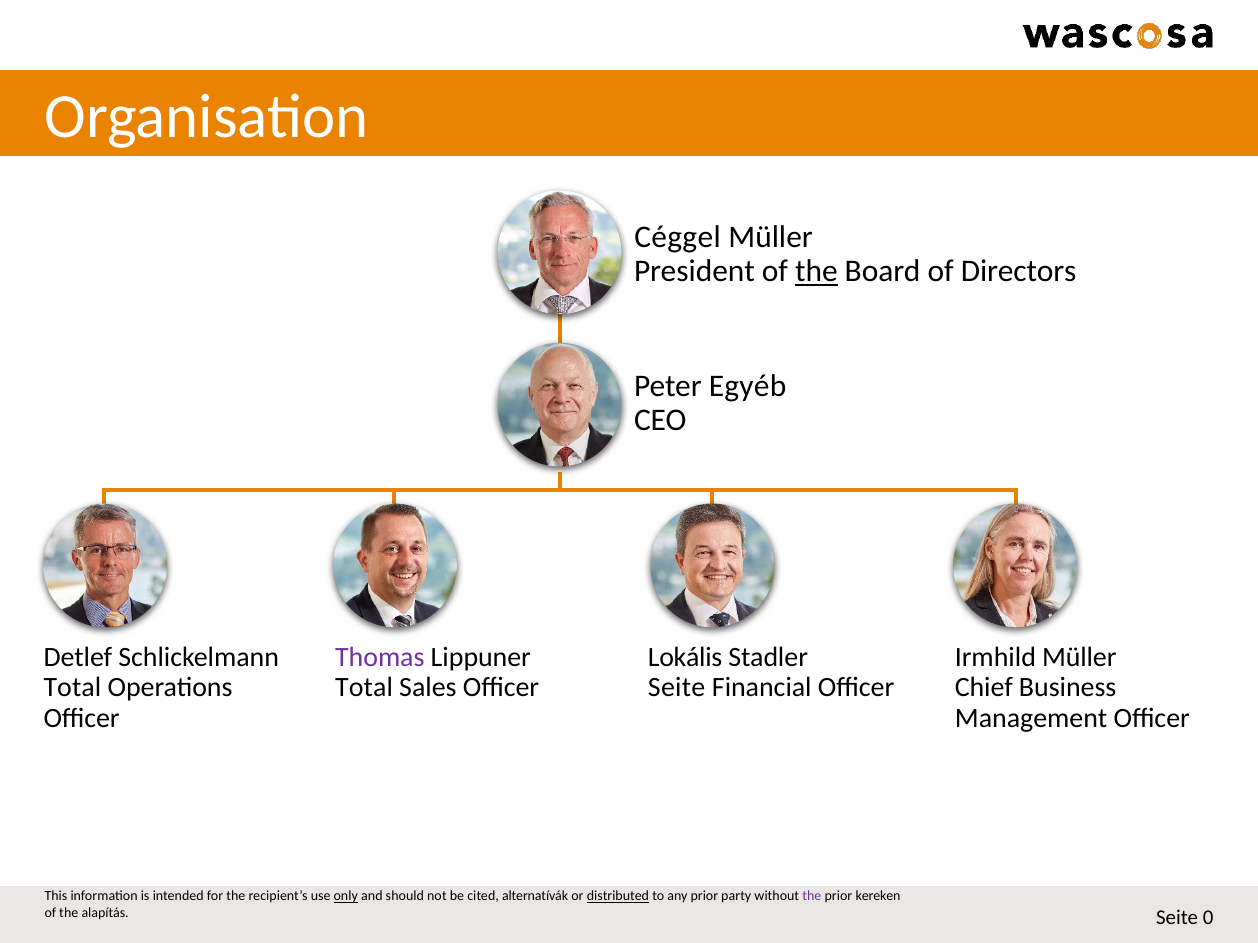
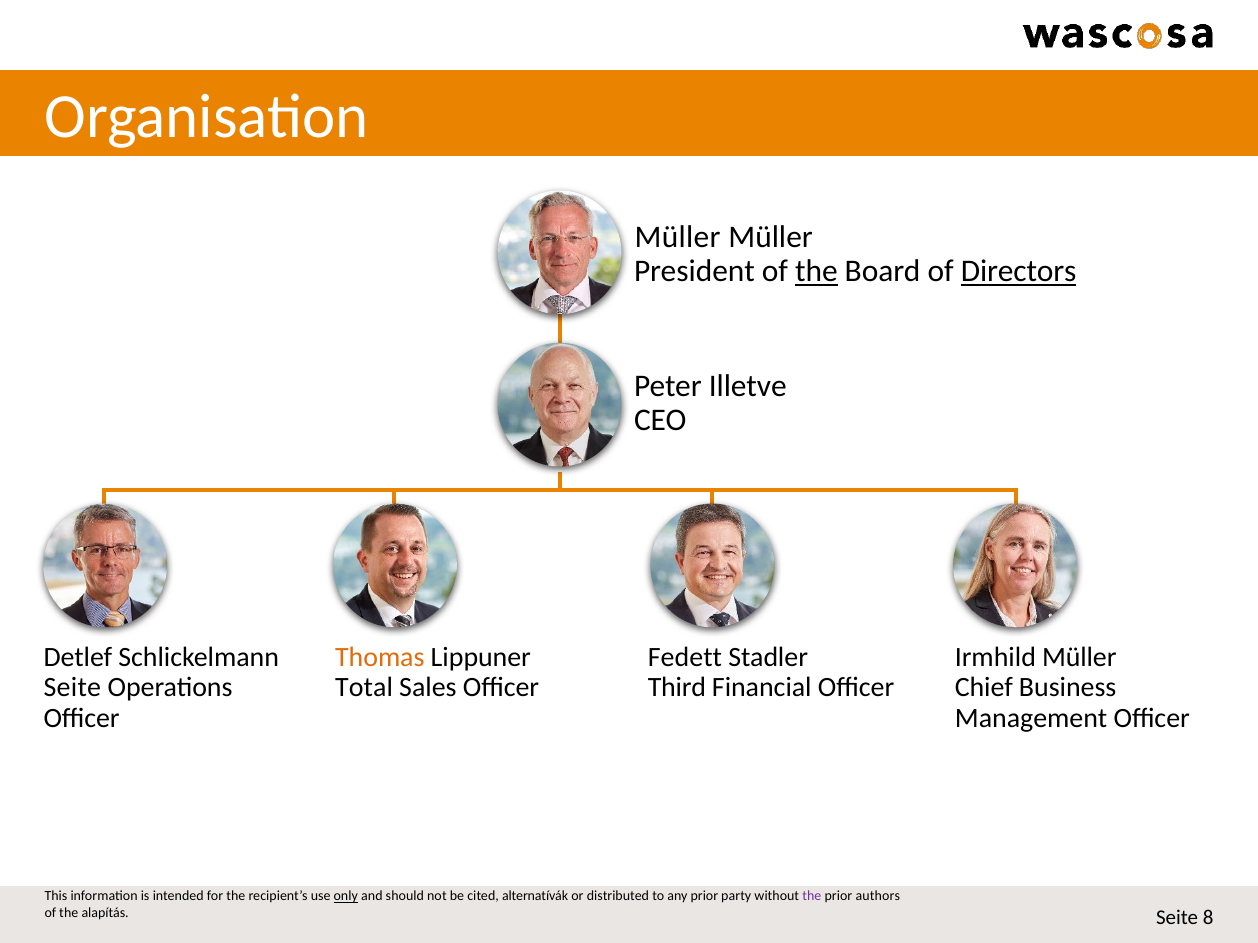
Céggel: Céggel -> Müller (678, 237)
Directors underline: none -> present (1019, 271)
Egyéb: Egyéb -> Illetve (748, 386)
Lokális: Lokális -> Fedett (685, 658)
Thomas colour: purple -> orange (380, 658)
Total: Total -> Seite (72, 688)
Seite: Seite -> Third (677, 688)
distributed underline: present -> none (618, 897)
kereken: kereken -> authors (878, 897)
0: 0 -> 8 (1208, 918)
